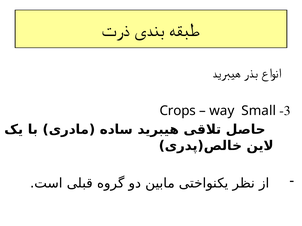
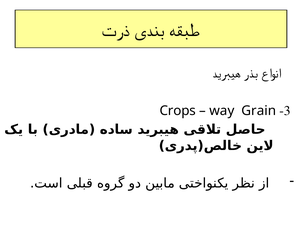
Small: Small -> Grain (259, 111)
